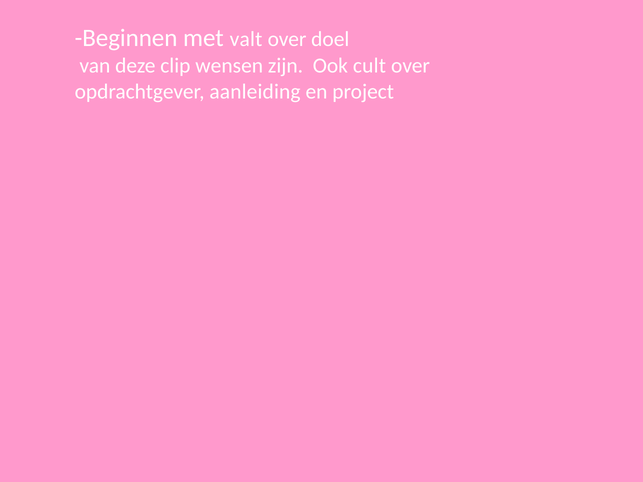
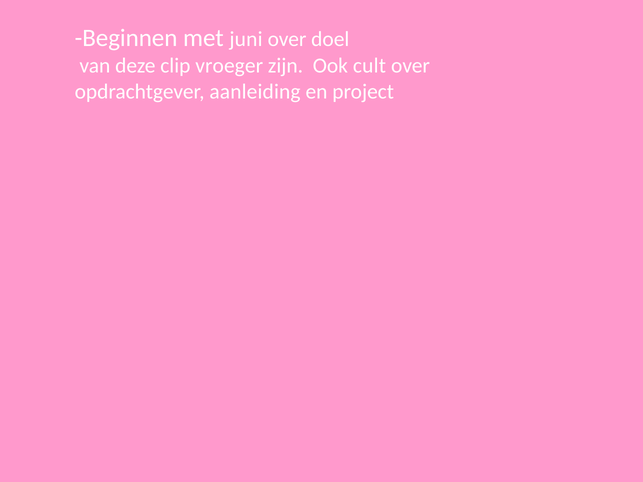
valt: valt -> juni (246, 39)
wensen: wensen -> vroeger (229, 66)
